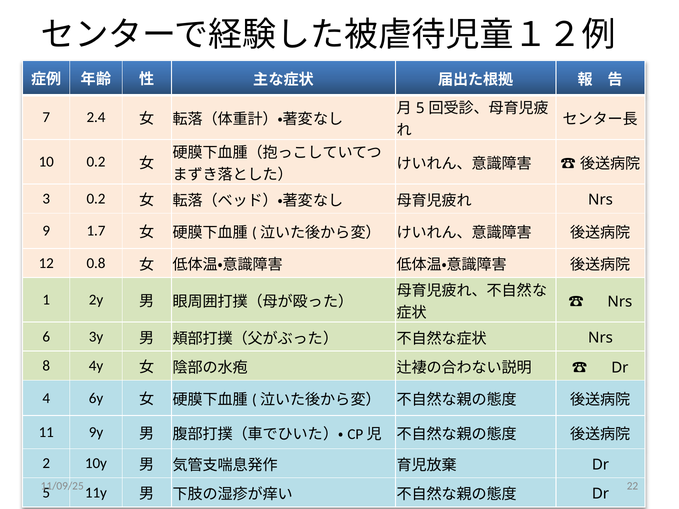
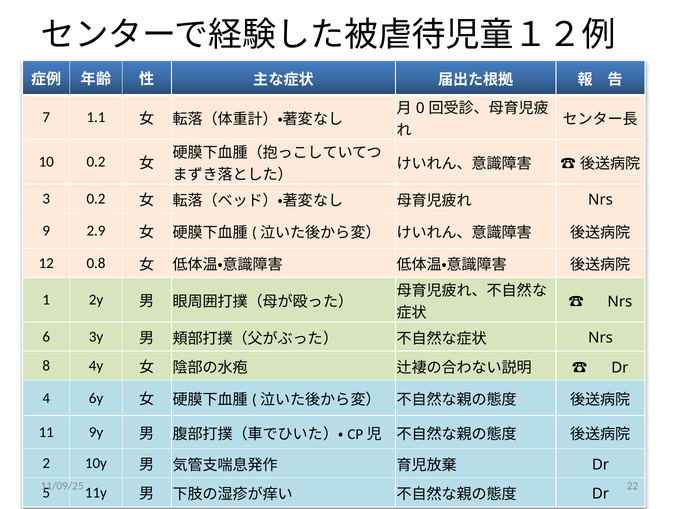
5: 5 -> 0 (420, 109)
2.4: 2.4 -> 1.1 (96, 118)
1.7: 1.7 -> 2.9 (96, 231)
